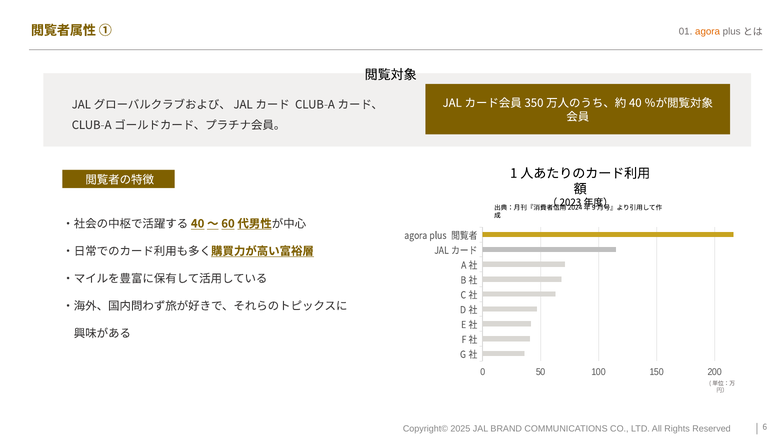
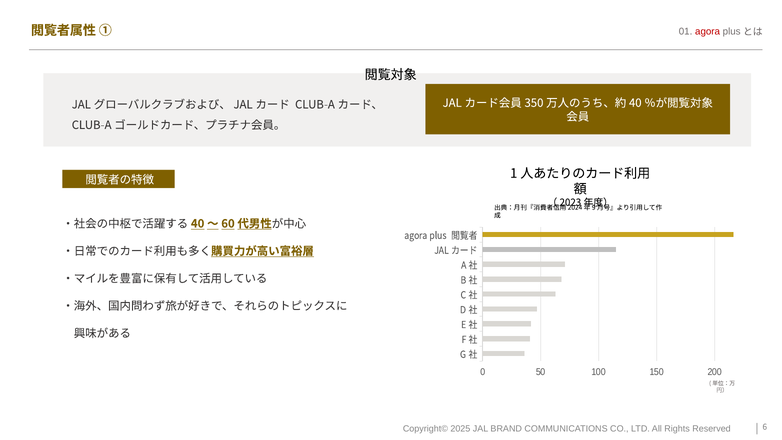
agora colour: orange -> red (708, 32)
